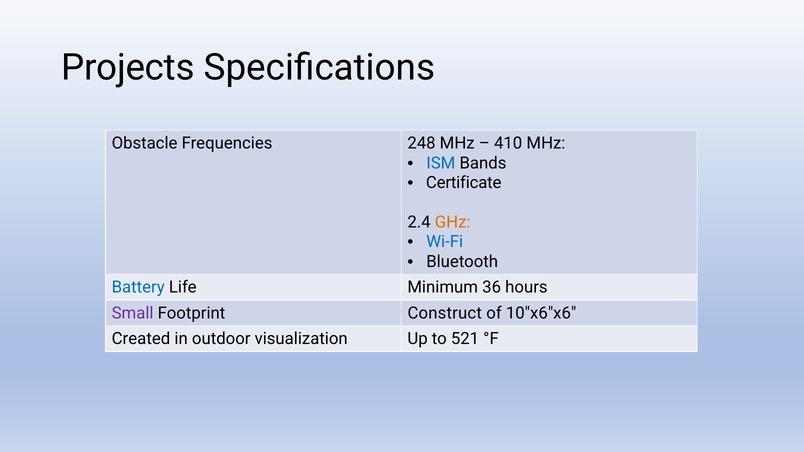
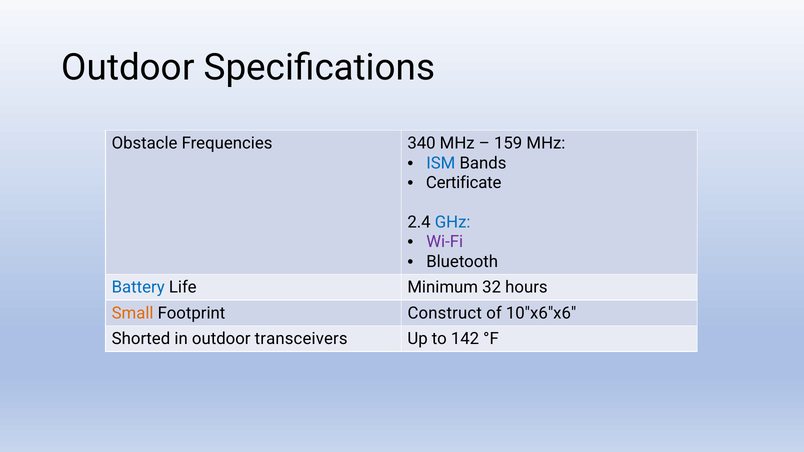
Projects: Projects -> Outdoor (128, 68)
248: 248 -> 340 (422, 143)
410: 410 -> 159 (508, 143)
GHz colour: orange -> blue (453, 222)
Wi-Fi colour: blue -> purple (445, 242)
36: 36 -> 32 (492, 287)
Small colour: purple -> orange (133, 313)
Created: Created -> Shorted (141, 339)
visualization: visualization -> transceivers (301, 339)
521: 521 -> 142 (465, 339)
